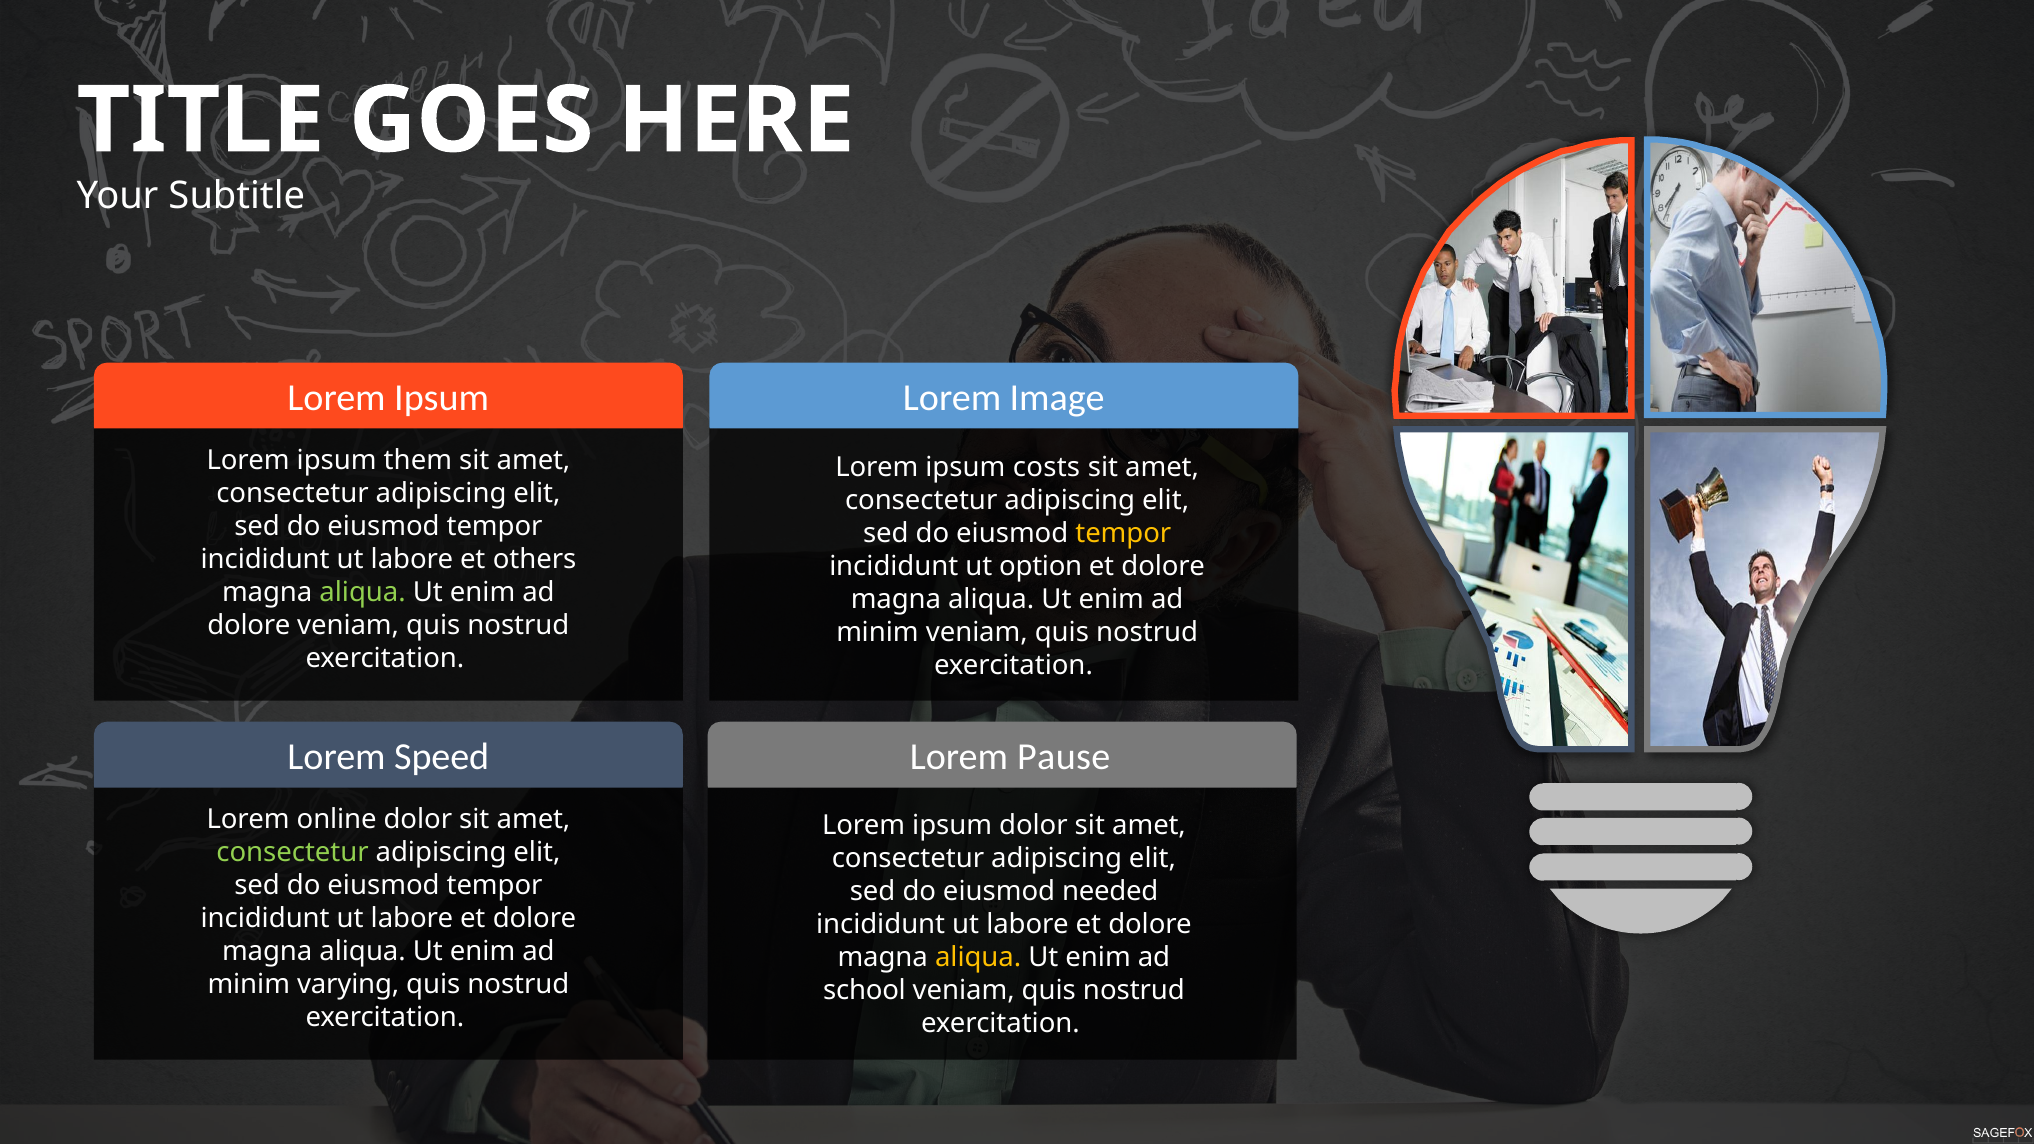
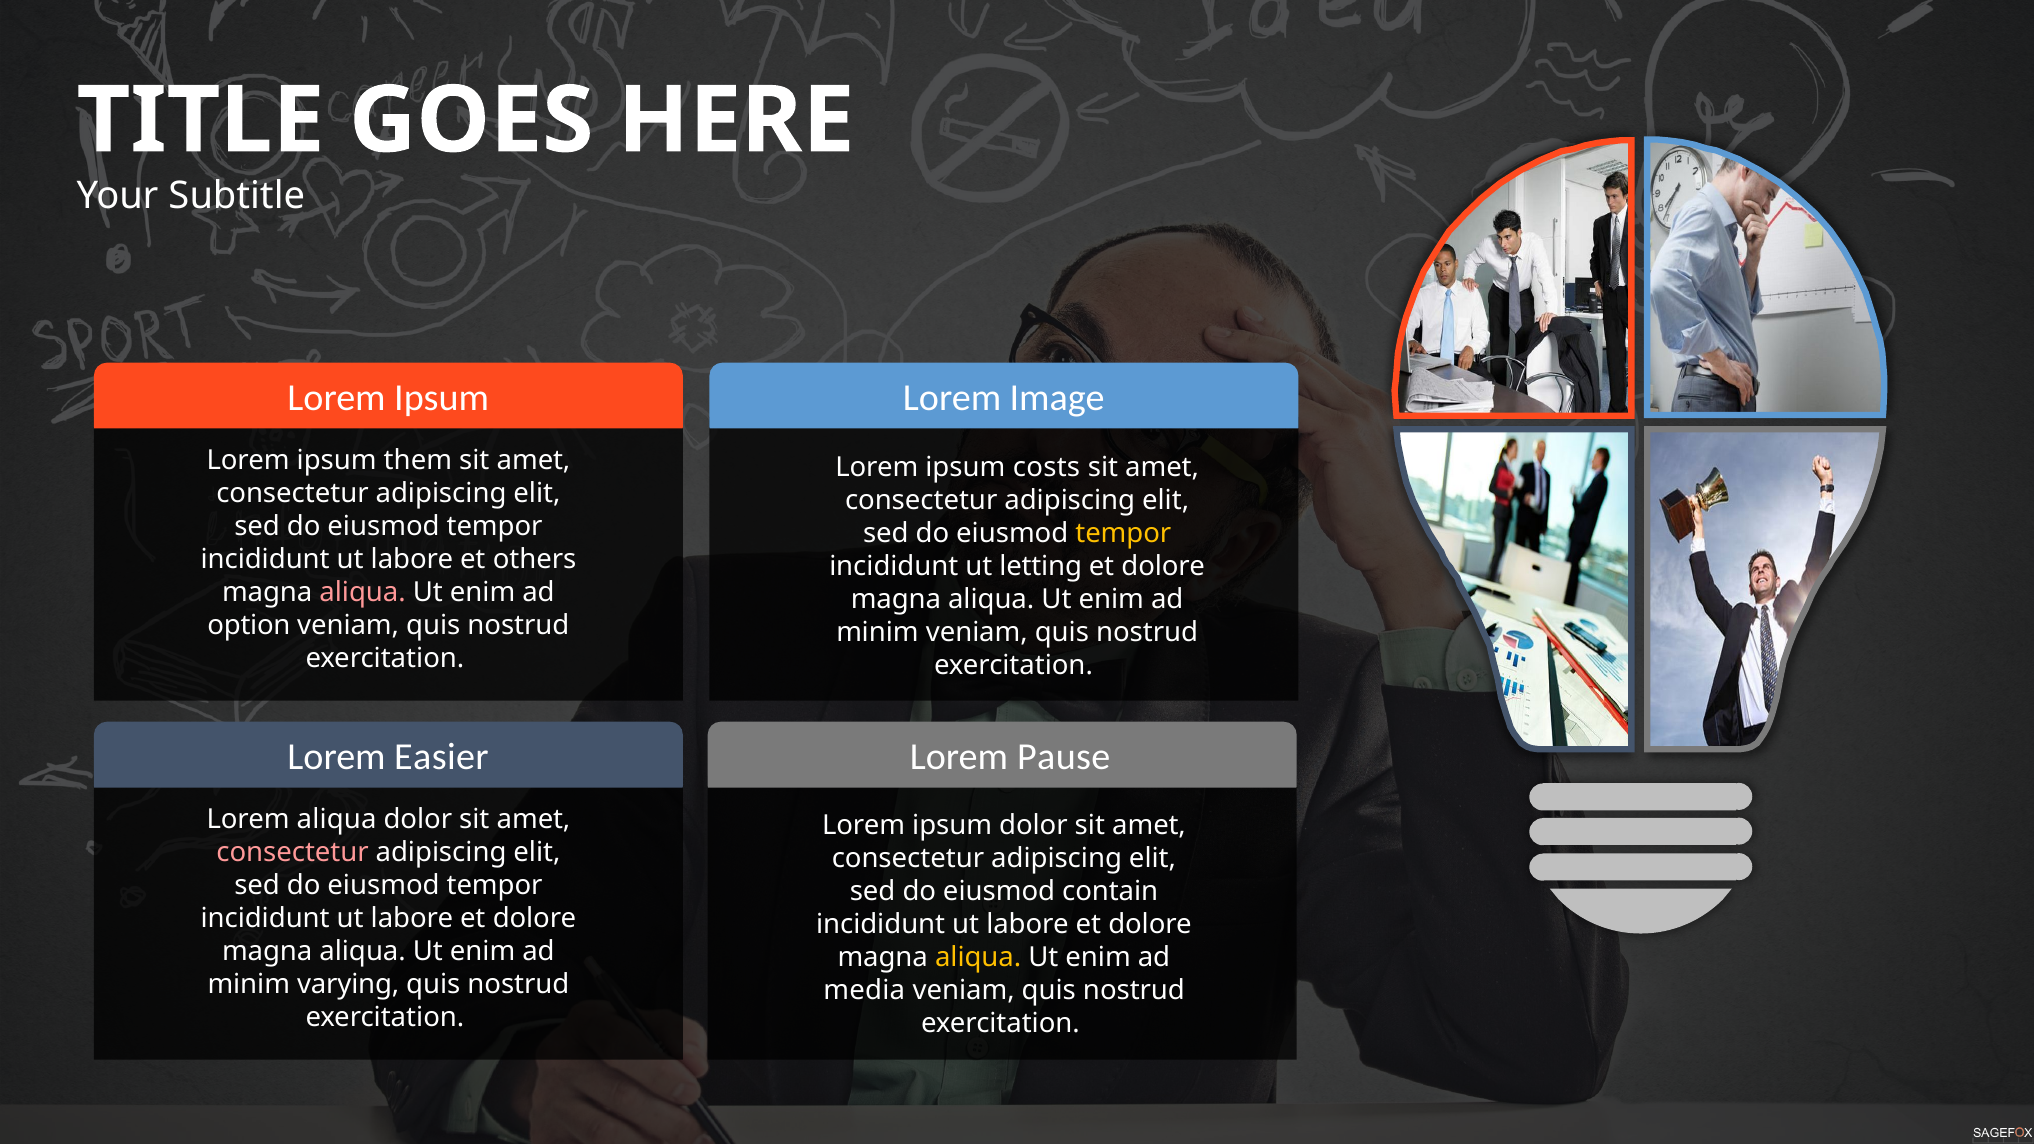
option: option -> letting (1041, 567)
aliqua colour: light green -> pink (363, 593)
dolore: dolore -> option (249, 626)
Speed: Speed -> Easier (441, 757)
Lorem online: online -> aliqua (337, 819)
consectetur colour: light green -> pink (293, 852)
needed: needed -> contain (1110, 891)
school: school -> media (864, 991)
